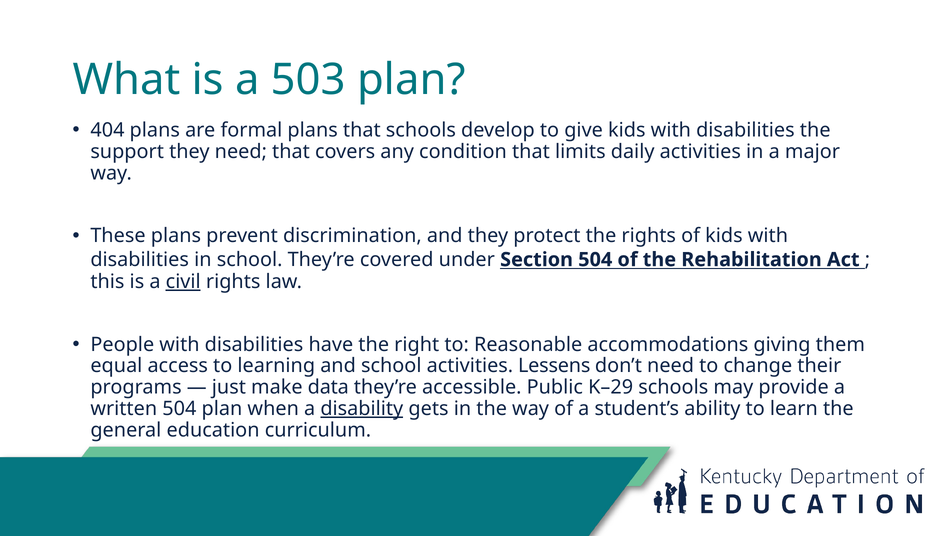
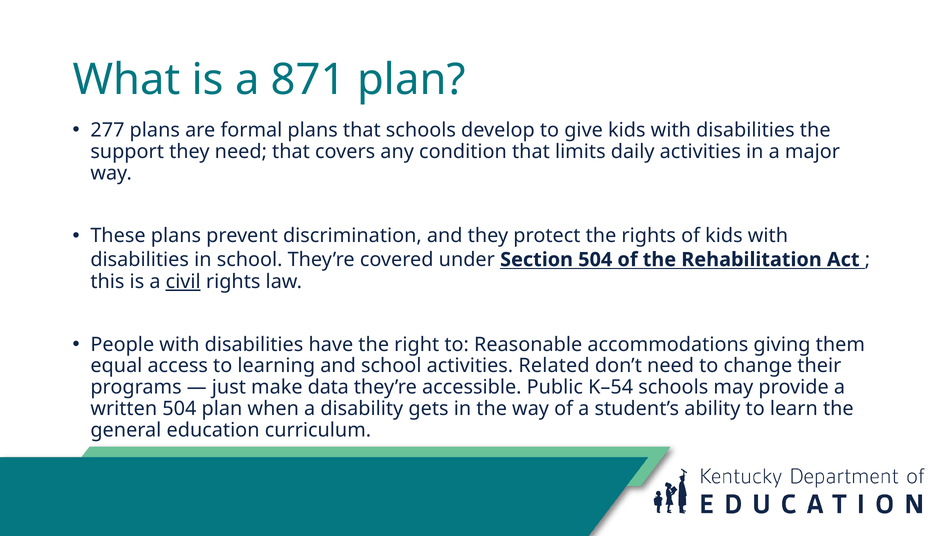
503: 503 -> 871 (308, 80)
404: 404 -> 277 (107, 130)
Lessens: Lessens -> Related (554, 366)
K–29: K–29 -> K–54 (611, 387)
disability underline: present -> none (362, 408)
